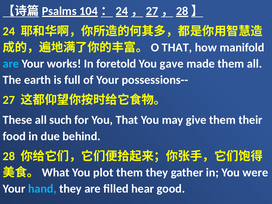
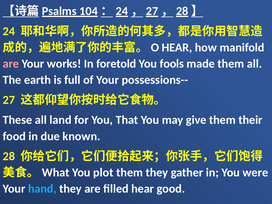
THAT: THAT -> HEAR (177, 47)
are colour: light blue -> pink (11, 64)
gave: gave -> fools (172, 64)
such: such -> land (61, 120)
behind: behind -> known (81, 136)
